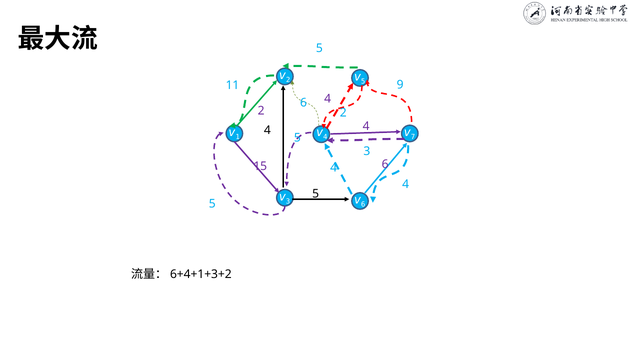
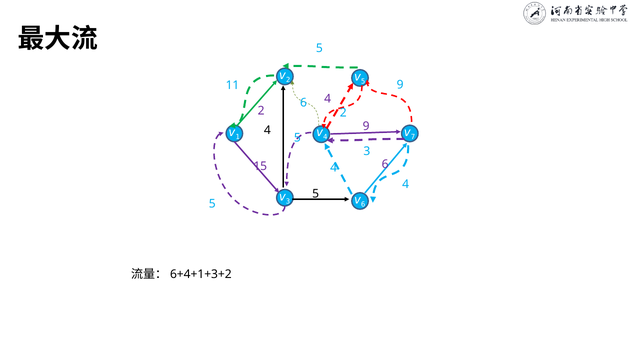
4: 4 -> 9 (366, 126)
